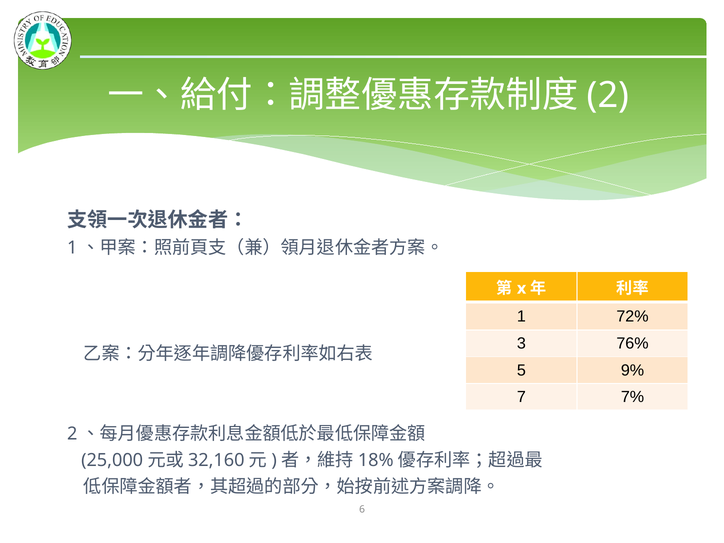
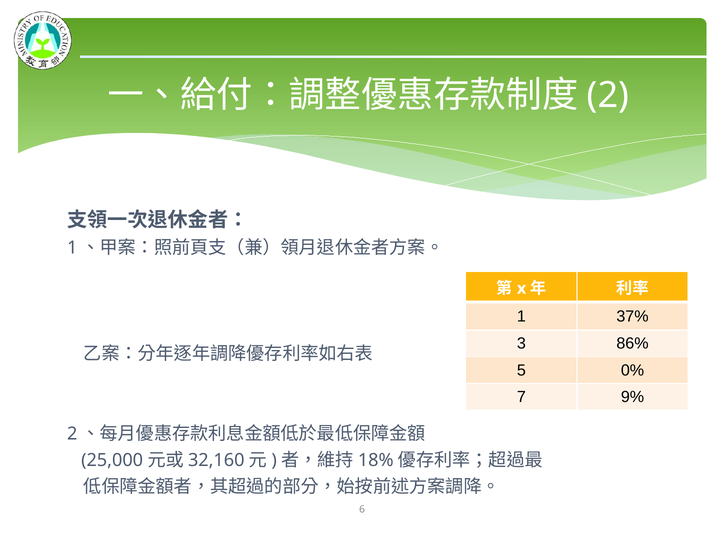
72%: 72% -> 37% (633, 316)
76%: 76% -> 86% (633, 344)
9%: 9% -> 0% (633, 370)
7%: 7% -> 9% (633, 397)
